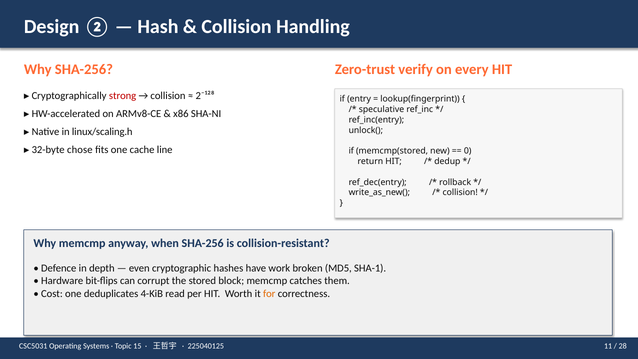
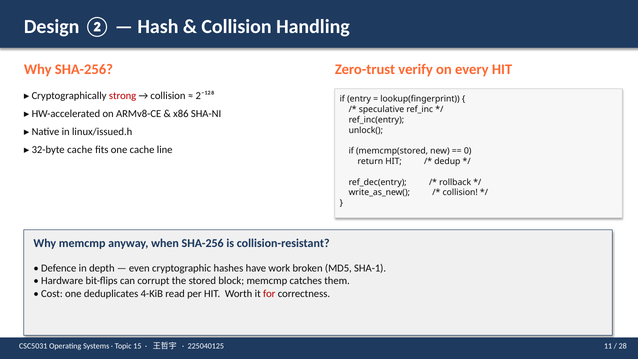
linux/scaling.h: linux/scaling.h -> linux/issued.h (102, 132)
chose: chose -> cache (80, 150)
for colour: orange -> red (269, 293)
